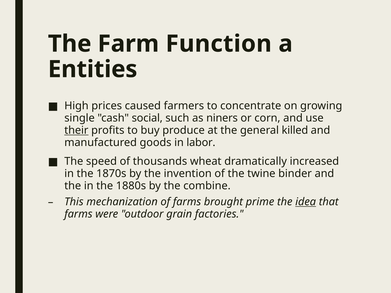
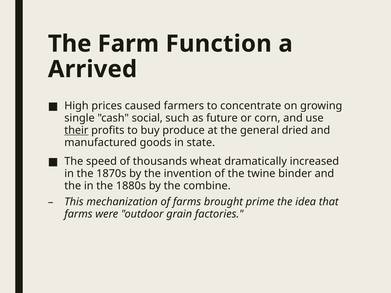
Entities: Entities -> Arrived (92, 69)
niners: niners -> future (222, 118)
killed: killed -> dried (295, 130)
labor: labor -> state (201, 143)
idea underline: present -> none (306, 202)
